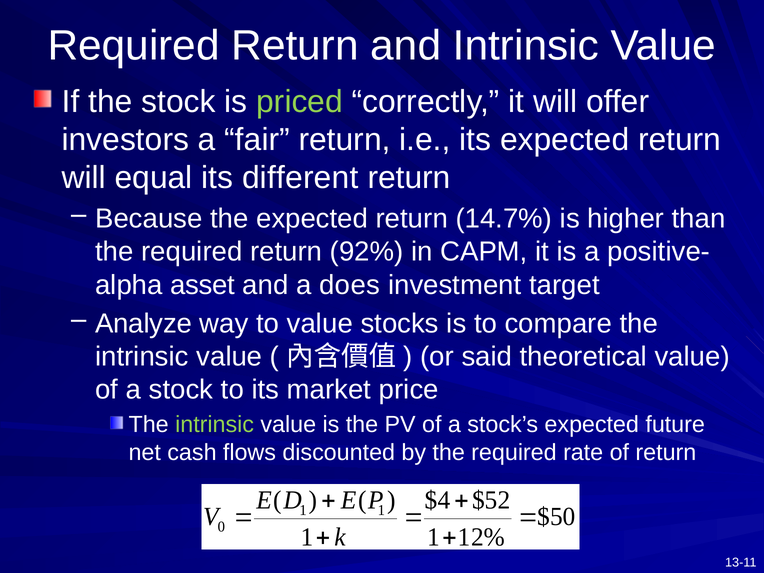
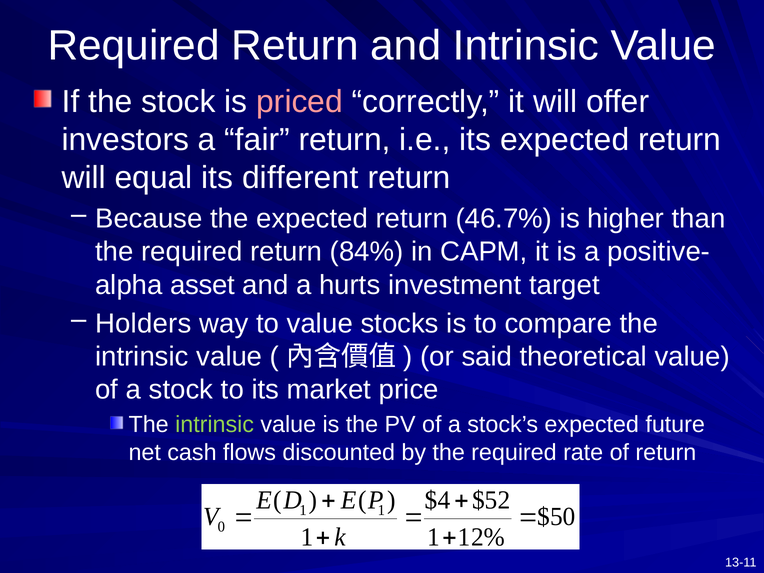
priced colour: light green -> pink (300, 102)
14.7%: 14.7% -> 46.7% (504, 219)
92%: 92% -> 84% (367, 252)
does: does -> hurts (350, 285)
Analyze: Analyze -> Holders (143, 324)
